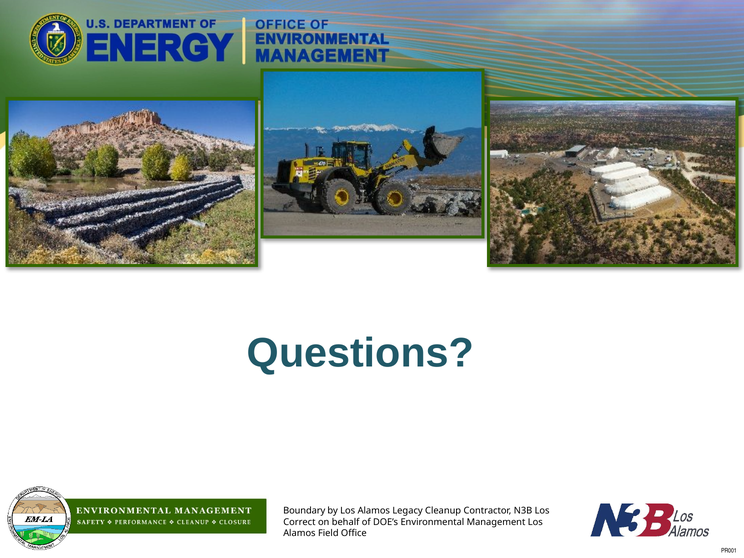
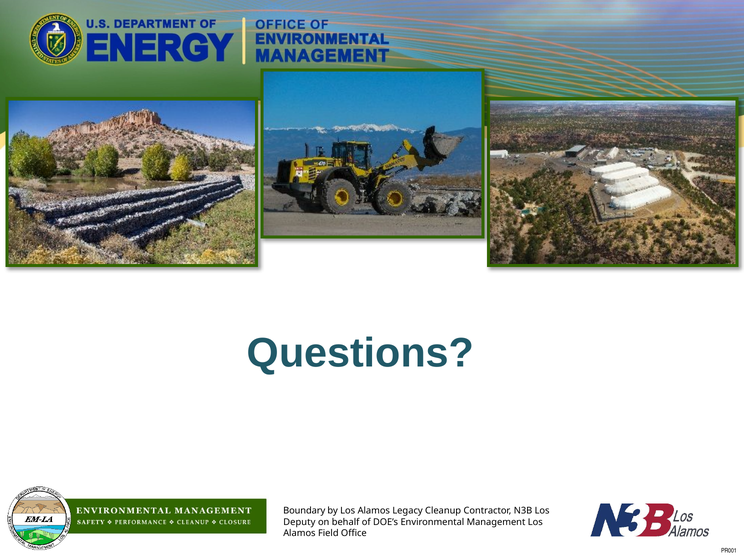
Correct: Correct -> Deputy (299, 522)
